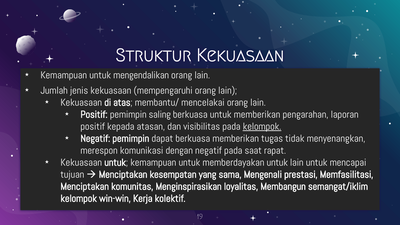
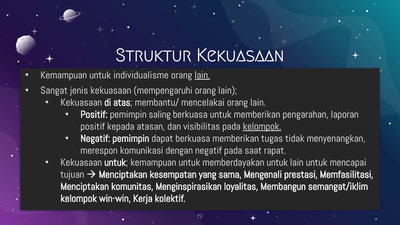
mengendalikan: mengendalikan -> individualisme (141, 75)
lain underline: none -> present (202, 75)
Jumlah: Jumlah -> Sangat (54, 90)
